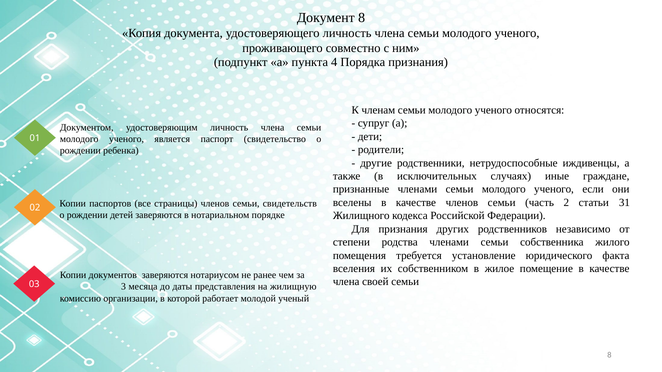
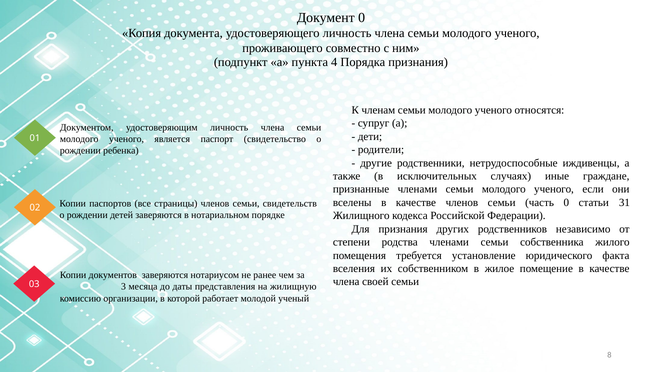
Документ 8: 8 -> 0 (362, 18)
часть 2: 2 -> 0 (566, 203)
